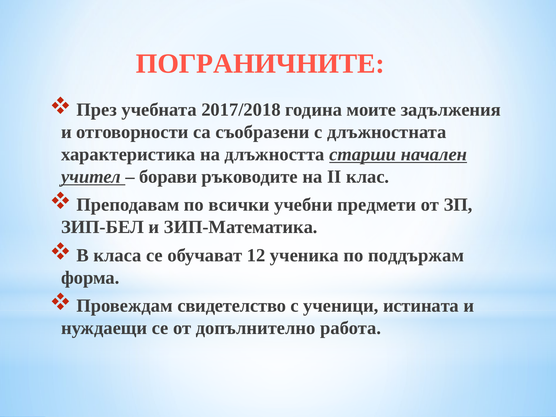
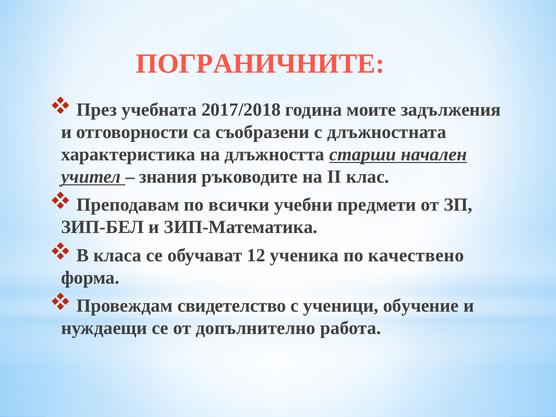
борави: борави -> знания (168, 177)
поддържам: поддържам -> качествено (416, 255)
истината: истината -> обучение (421, 306)
